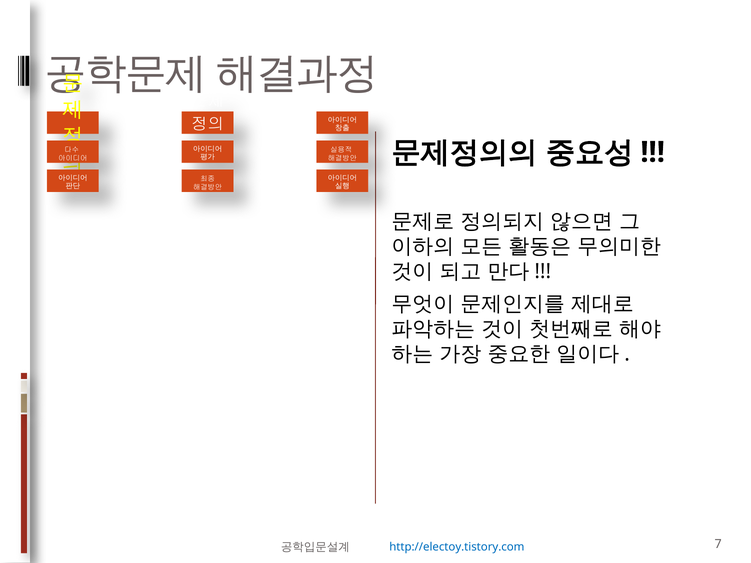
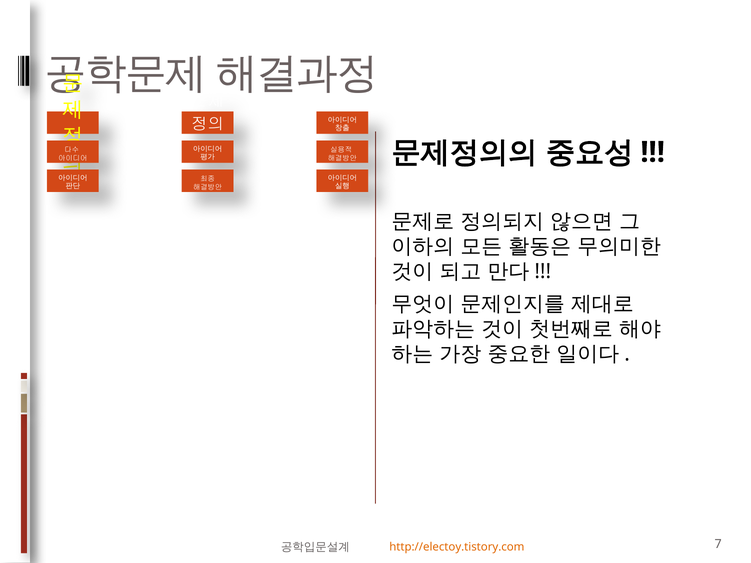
http://electoy.tistory.com colour: blue -> orange (457, 547)
